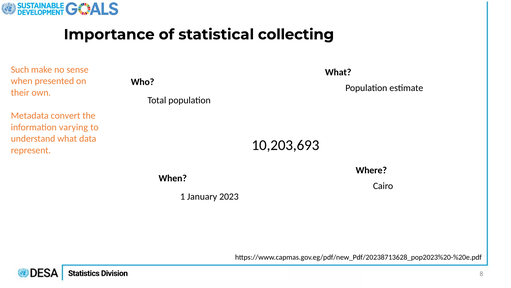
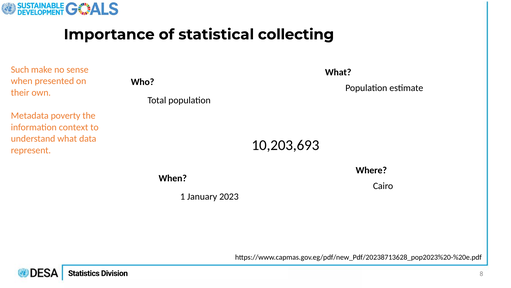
convert: convert -> poverty (66, 115)
varying: varying -> context (74, 127)
